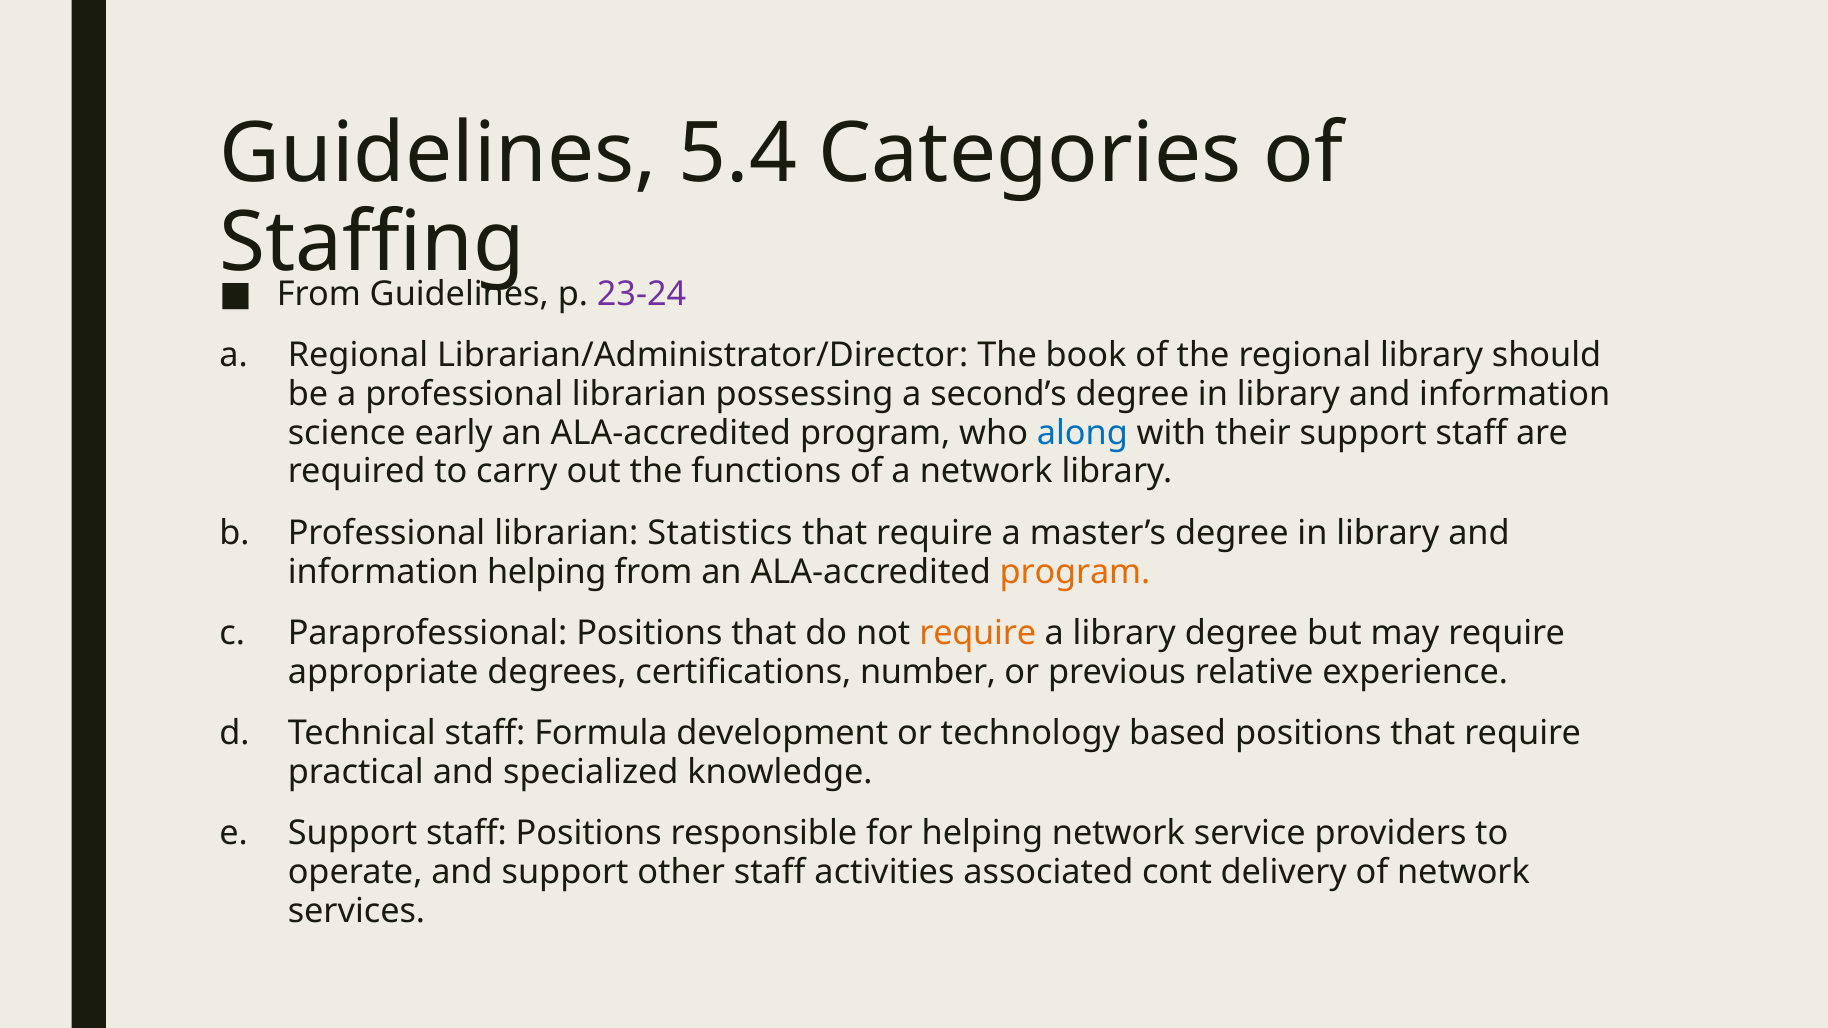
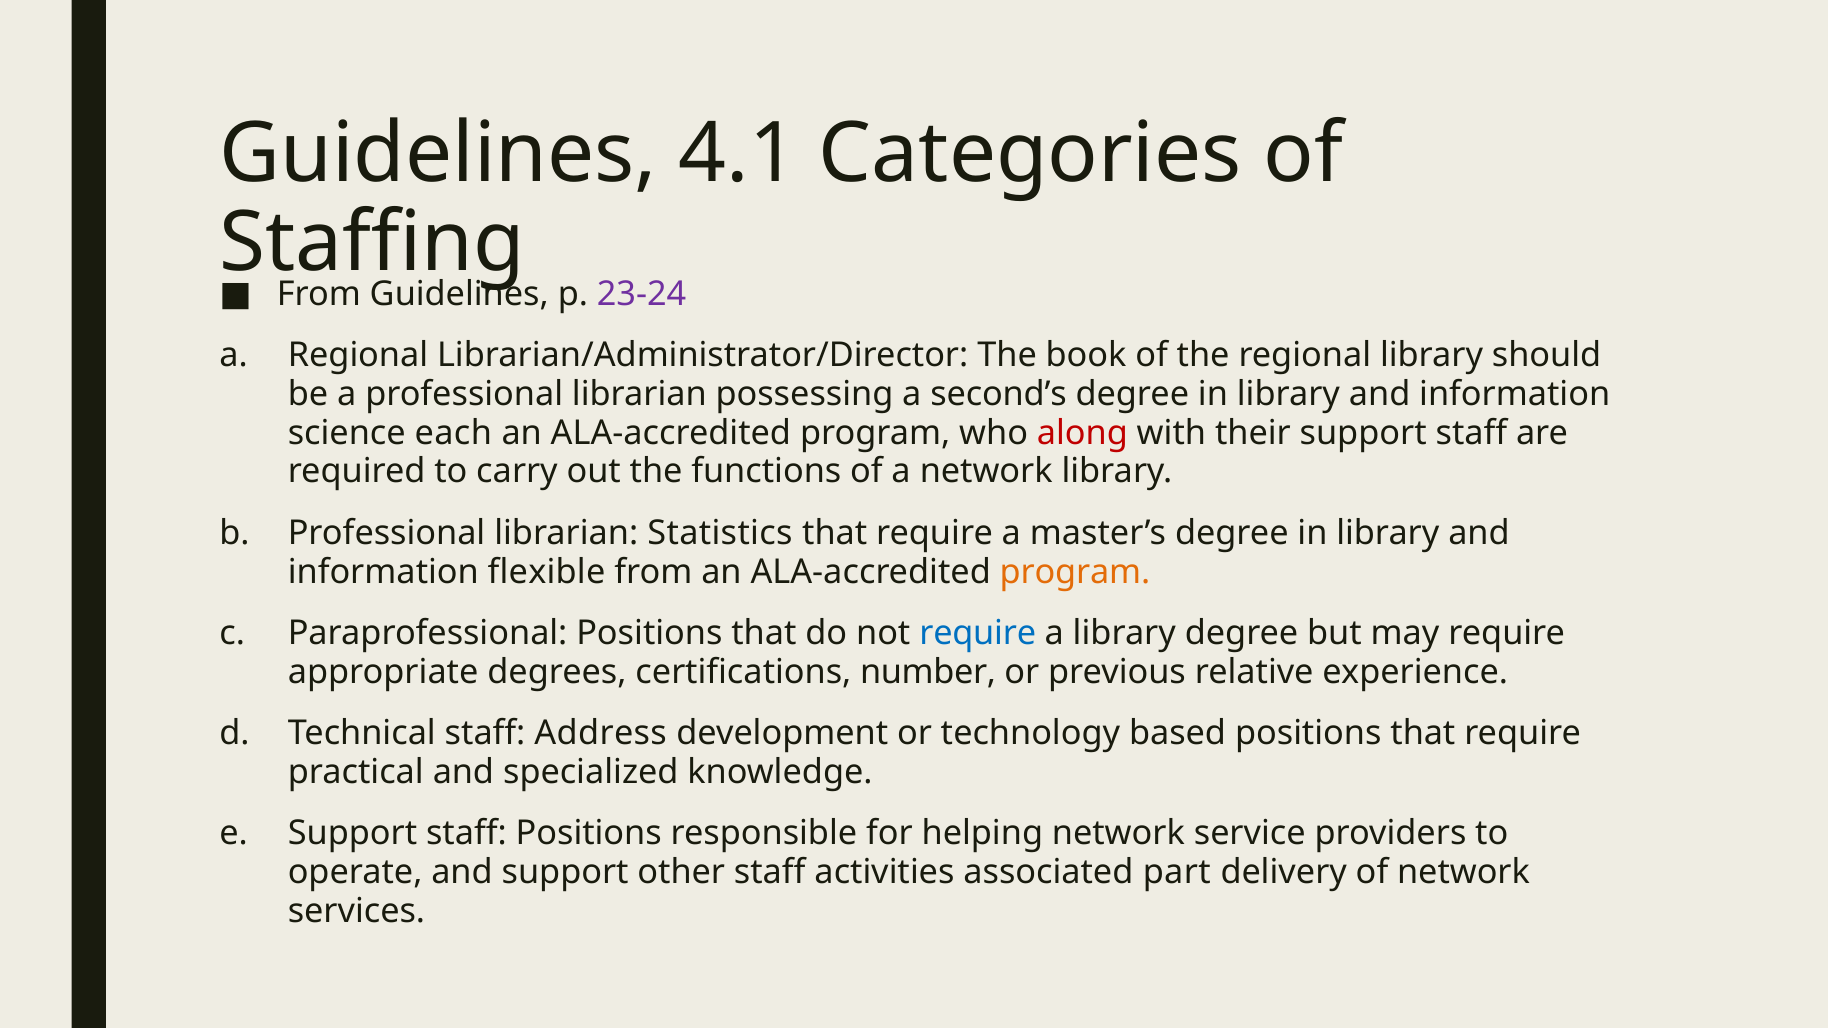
5.4: 5.4 -> 4.1 (738, 154)
early: early -> each (453, 433)
along colour: blue -> red (1082, 433)
information helping: helping -> flexible (547, 572)
require colour: orange -> blue (978, 633)
Formula: Formula -> Address (601, 734)
cont: cont -> part (1177, 872)
